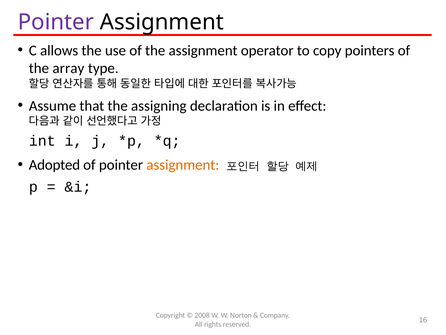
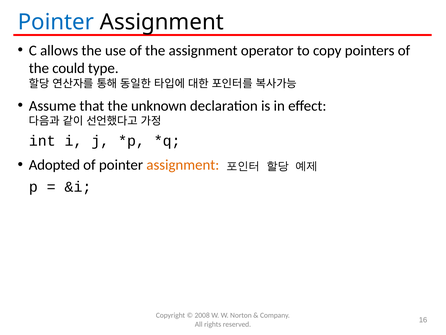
Pointer colour: purple -> blue (56, 22)
array: array -> could (69, 68)
assigning: assigning -> unknown (159, 106)
